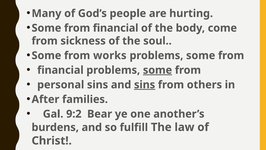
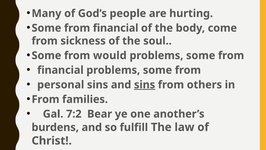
works: works -> would (110, 55)
some underline: present -> none (157, 70)
After: After -> From (45, 99)
9:2: 9:2 -> 7:2 (74, 114)
